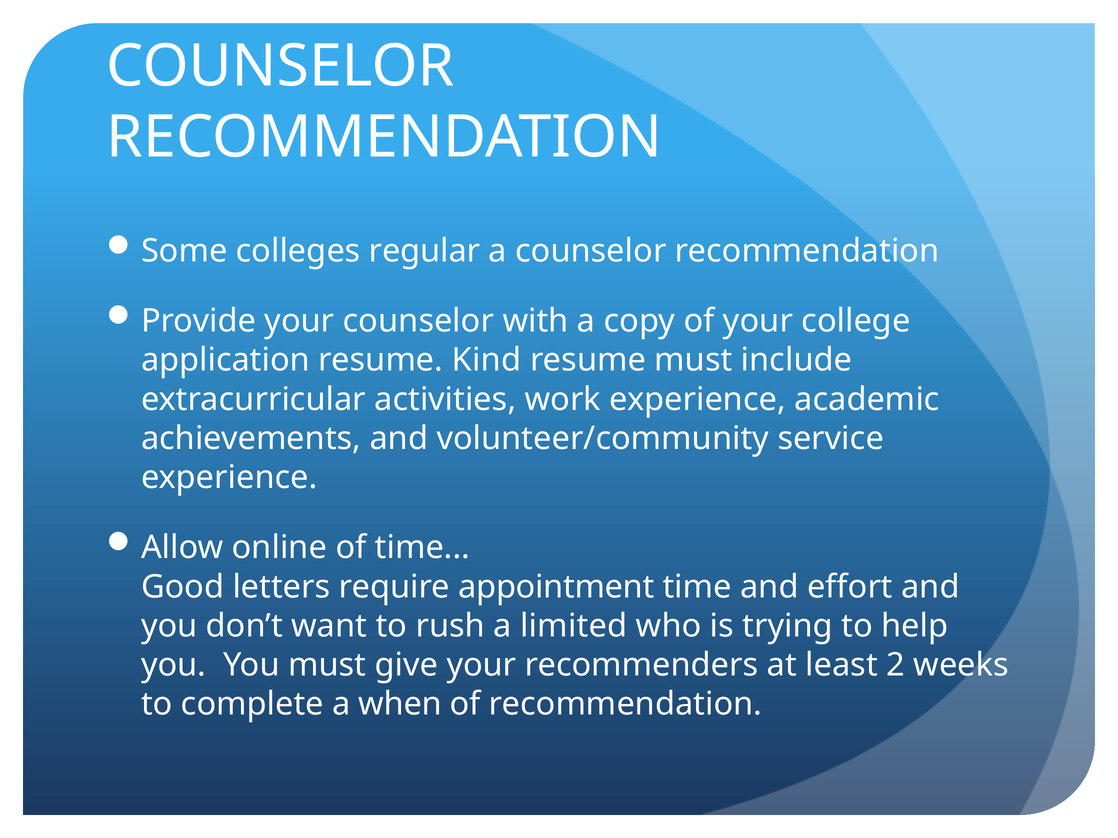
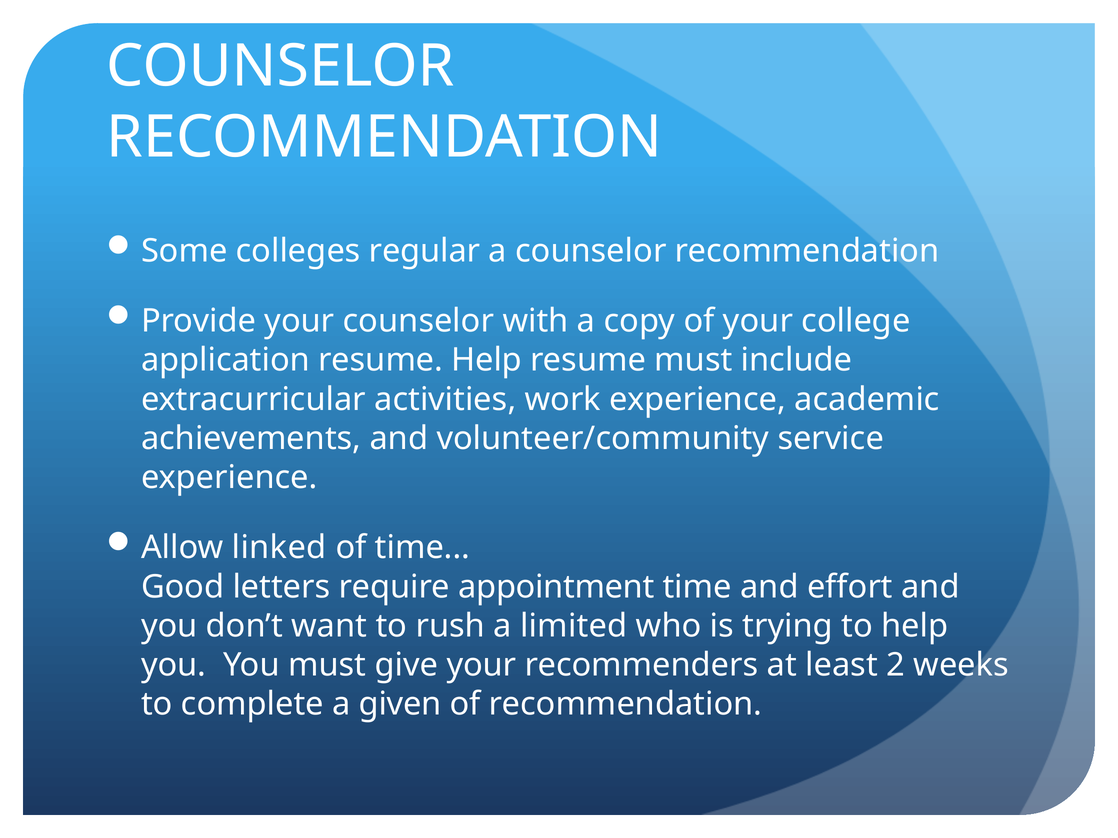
resume Kind: Kind -> Help (487, 360)
online: online -> linked (279, 548)
when: when -> given (400, 704)
